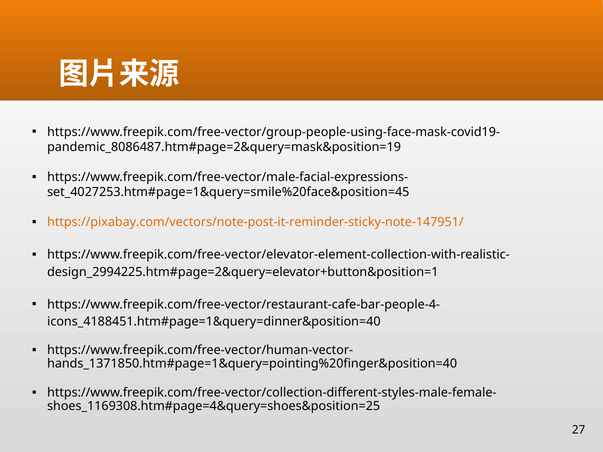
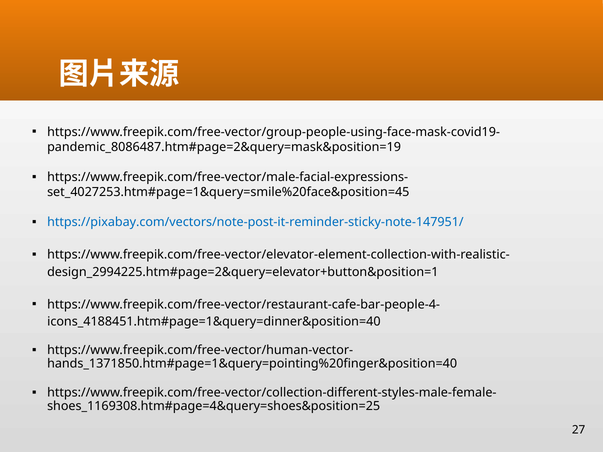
https://pixabay.com/vectors/note-post-it-reminder-sticky-note-147951/ colour: orange -> blue (255, 222)
